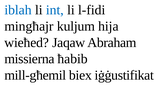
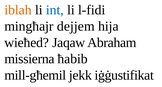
iblah colour: blue -> orange (18, 10)
kuljum: kuljum -> dejjem (76, 26)
biex: biex -> jekk (80, 75)
